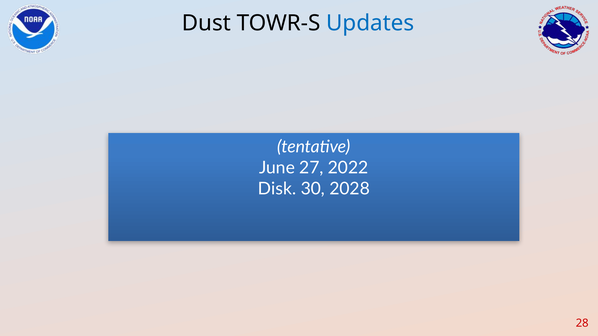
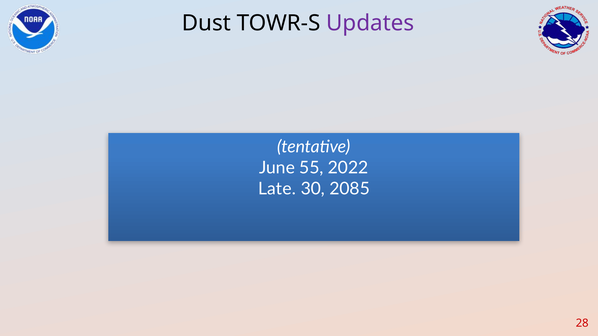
Updates colour: blue -> purple (370, 23)
27: 27 -> 55 (311, 168)
Disk: Disk -> Late (277, 189)
2028: 2028 -> 2085 (350, 189)
